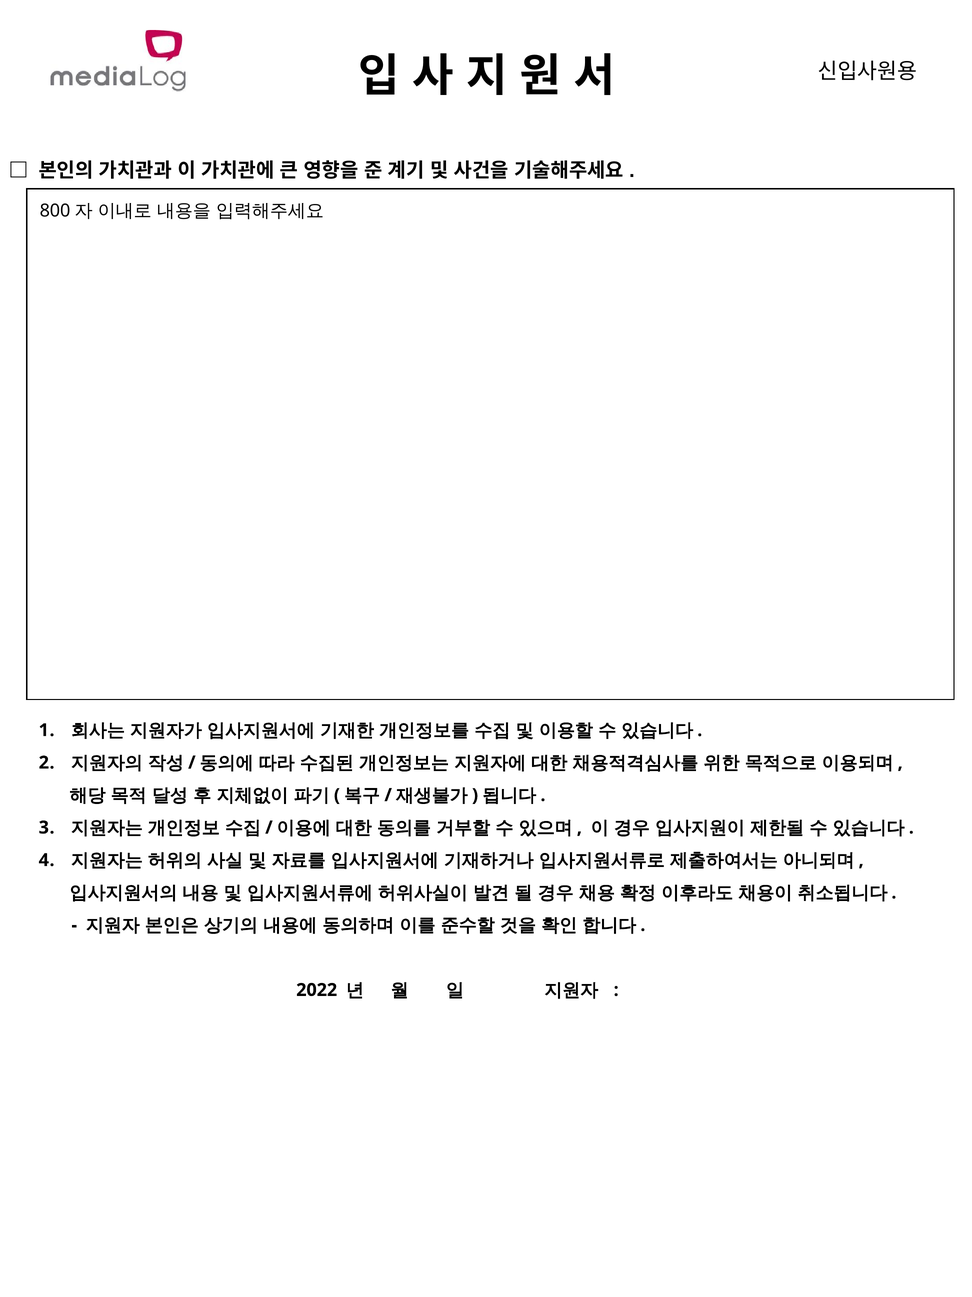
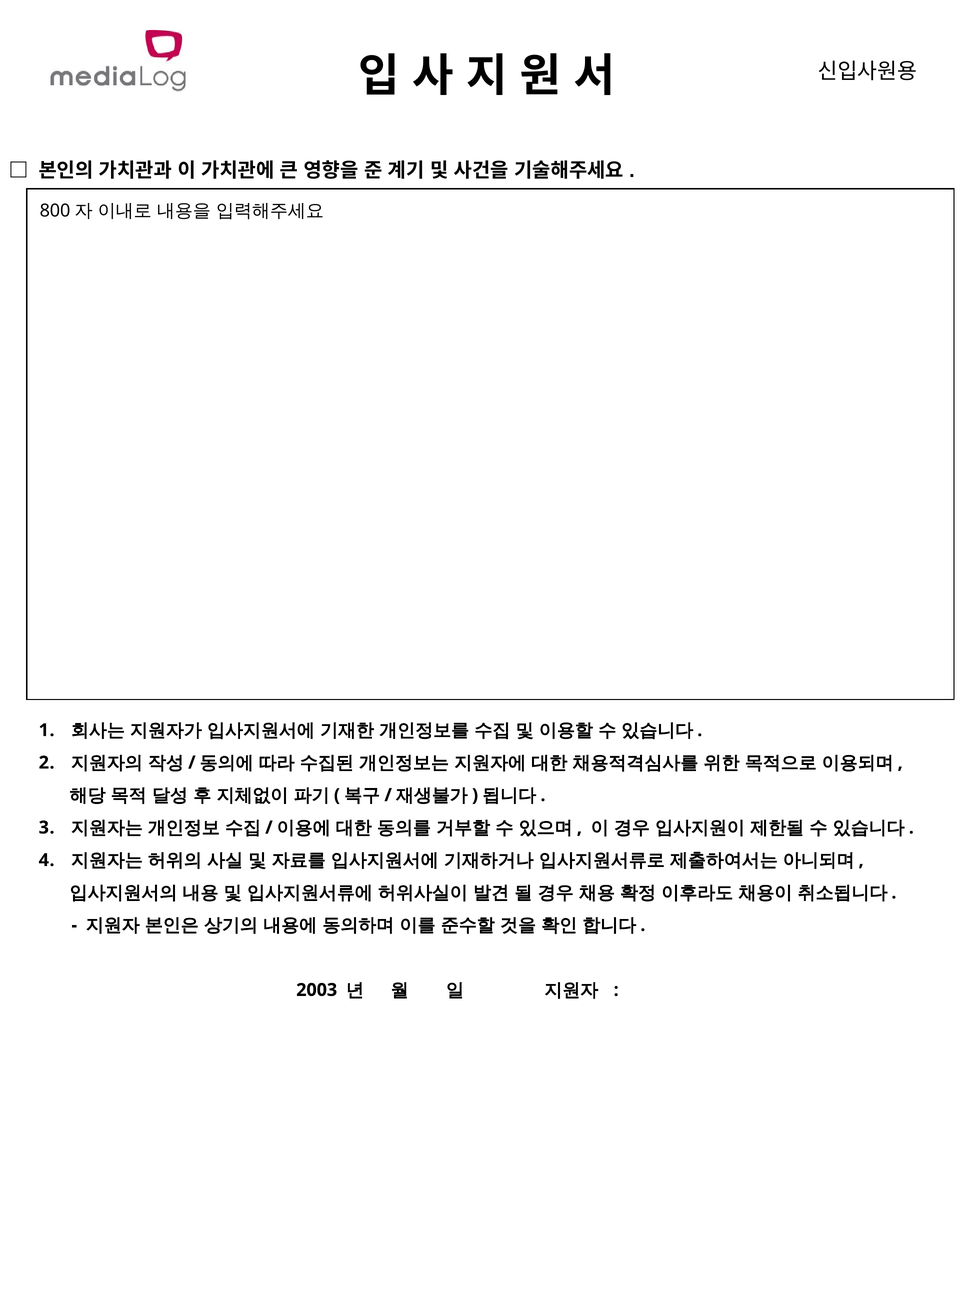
2022: 2022 -> 2003 (317, 989)
